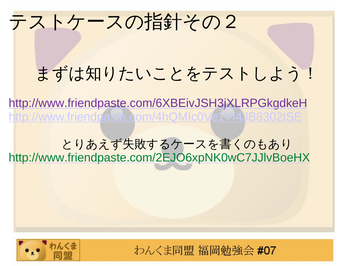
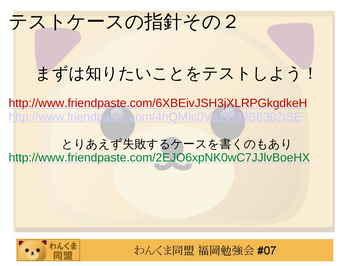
http://www.friendpaste.com/6XBEivJSH3jXLRPGkgdkeH colour: purple -> red (158, 103)
